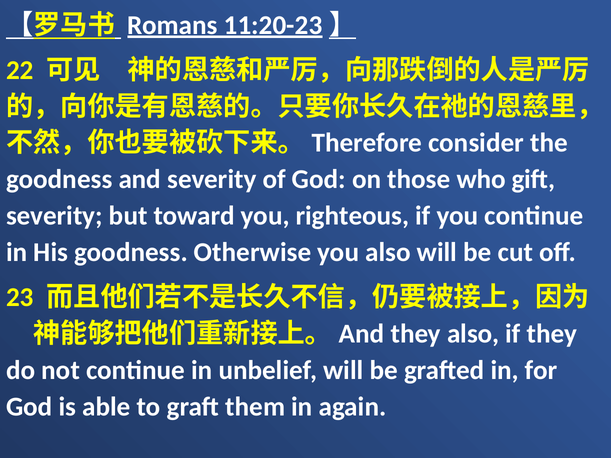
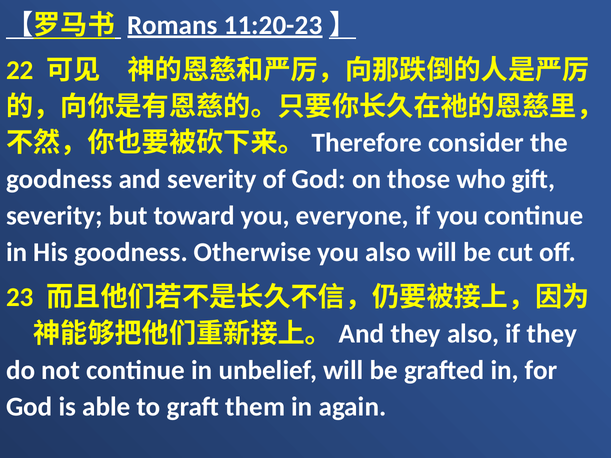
righteous: righteous -> everyone (352, 216)
